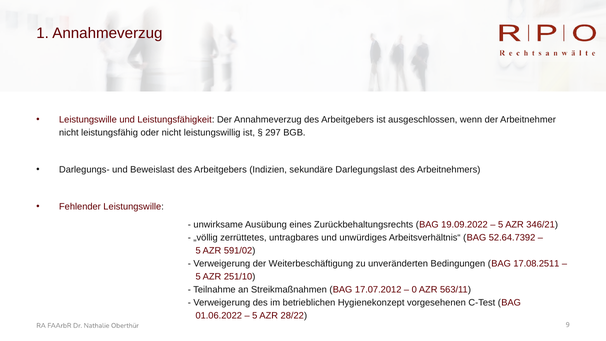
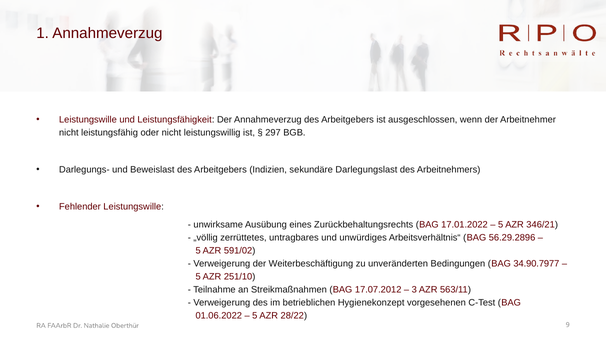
19.09.2022: 19.09.2022 -> 17.01.2022 (464, 225)
52.64.7392: 52.64.7392 -> 56.29.2896 (512, 238)
17.08.2511: 17.08.2511 -> 34.90.7977 (536, 264)
0: 0 -> 3 (414, 290)
